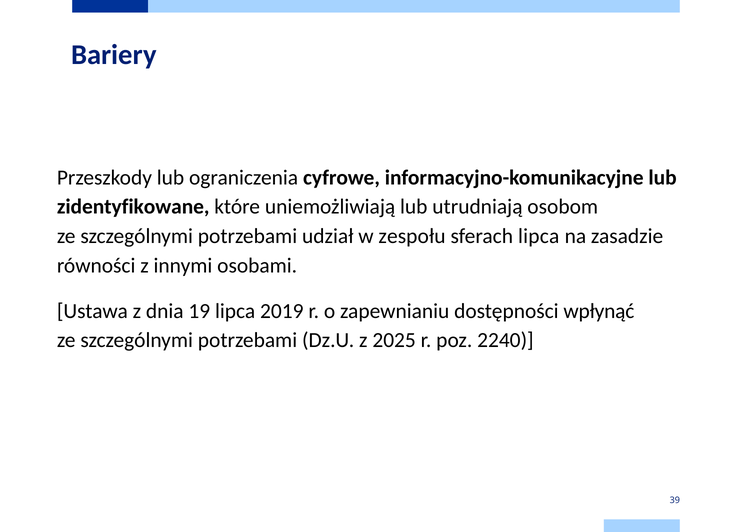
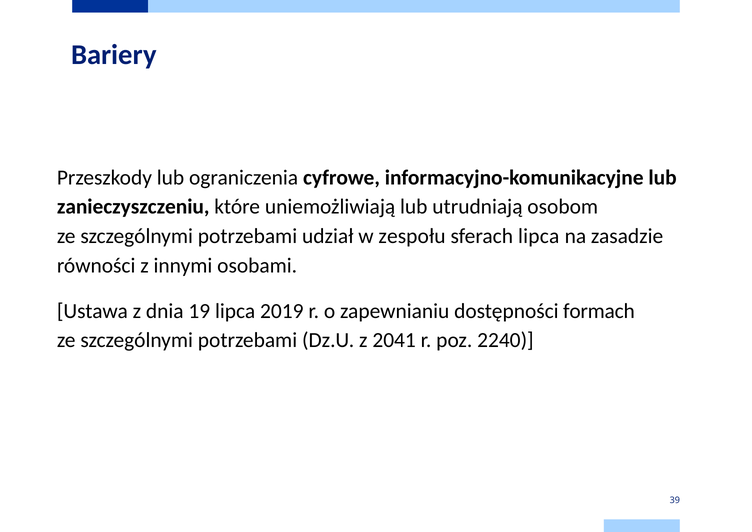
zidentyfikowane: zidentyfikowane -> zanieczyszczeniu (133, 207)
wpłynąć: wpłynąć -> formach (599, 311)
2025: 2025 -> 2041 (394, 340)
